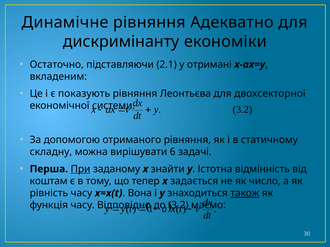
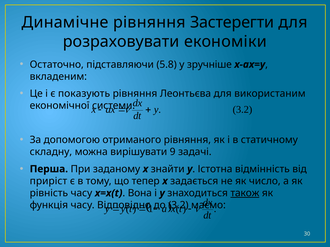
Адекватно: Адекватно -> Застерегти (232, 22)
дискримінанту: дискримінанту -> розраховувати (121, 42)
2.1: 2.1 -> 5.8 (167, 65)
отримані: отримані -> зручніше (209, 65)
двохсекторної: двохсекторної -> використаним (270, 94)
6: 6 -> 9 (173, 152)
При underline: present -> none (80, 169)
коштам: коштам -> приріст (48, 181)
